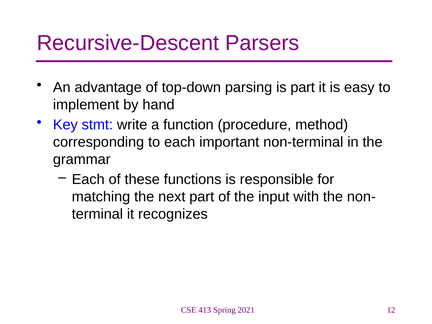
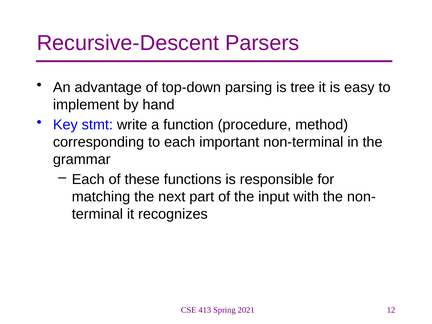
is part: part -> tree (303, 87)
